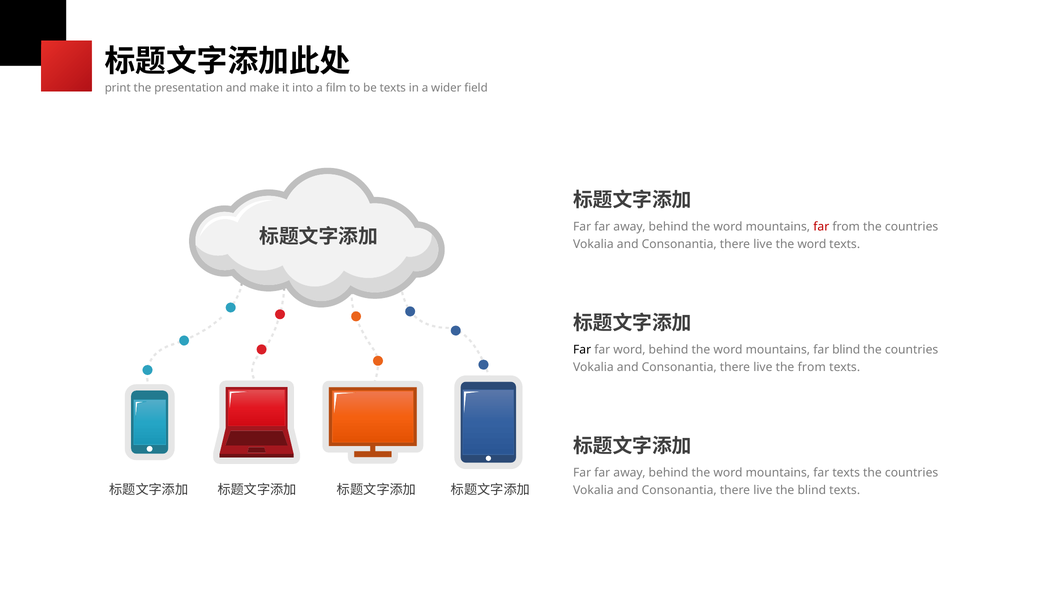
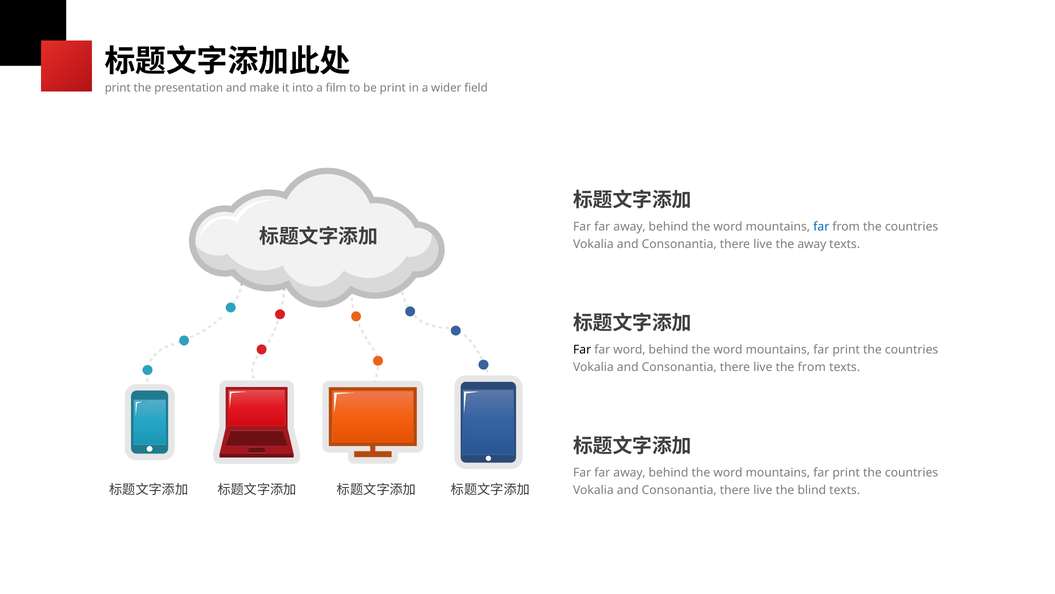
be texts: texts -> print (393, 88)
far colour: red -> blue (821, 226)
live the word: word -> away (812, 244)
blind: blind -> print (846, 349)
texts: texts -> print (846, 472)
